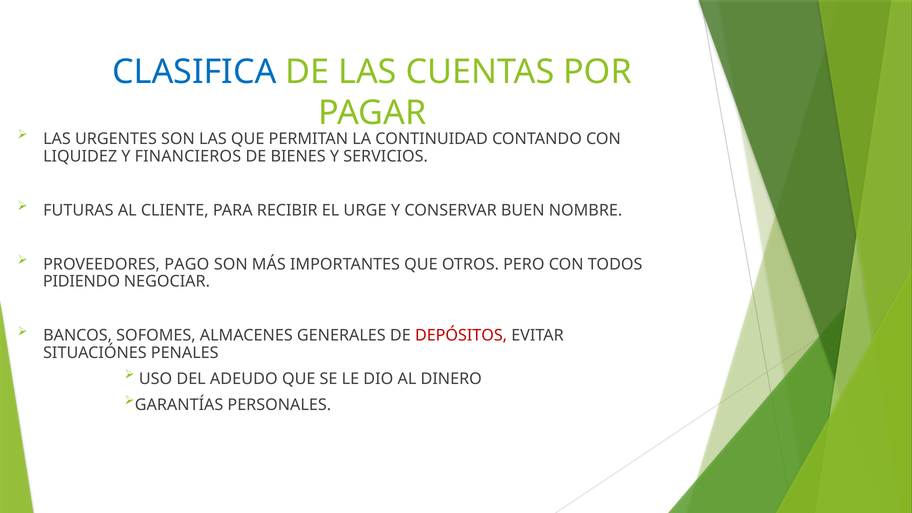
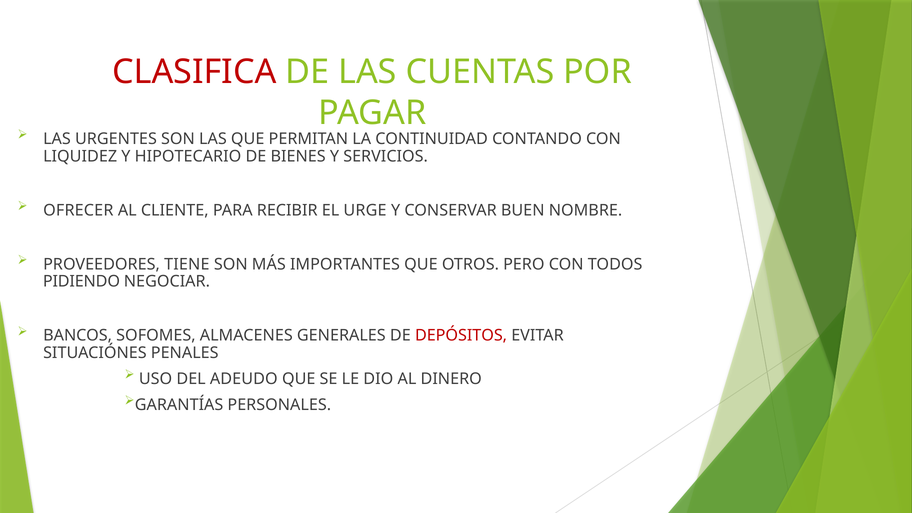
CLASIFICA colour: blue -> red (194, 72)
FINANCIEROS: FINANCIEROS -> HIPOTECARIO (188, 156)
FUTURAS: FUTURAS -> OFRECER (78, 210)
PAGO: PAGO -> TIENE (187, 264)
